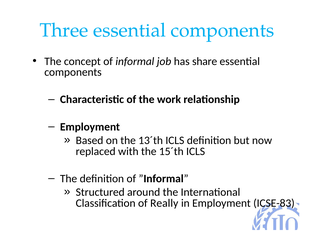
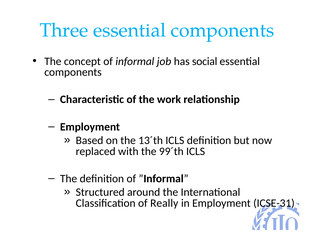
share: share -> social (205, 61)
15´th: 15´th -> 99´th (171, 152)
ICSE-83: ICSE-83 -> ICSE-31 (274, 203)
